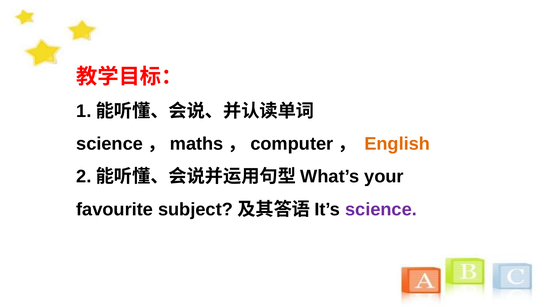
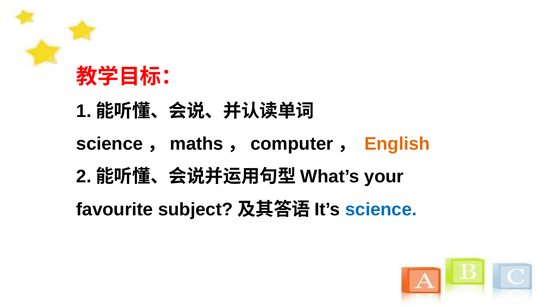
science colour: purple -> blue (381, 209)
